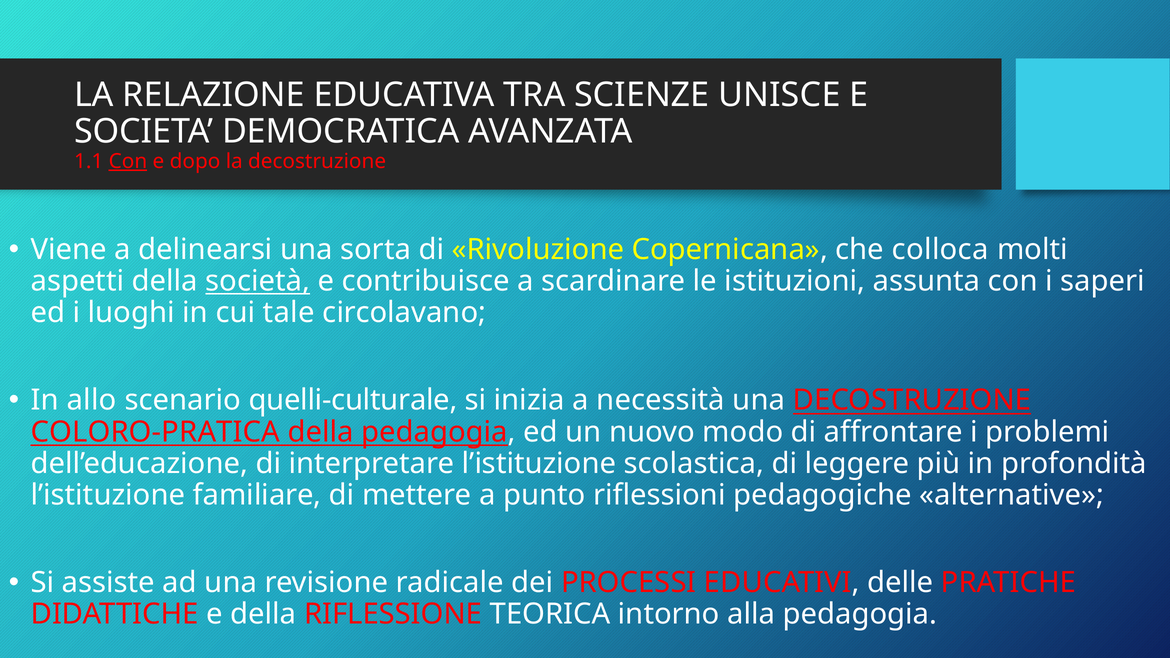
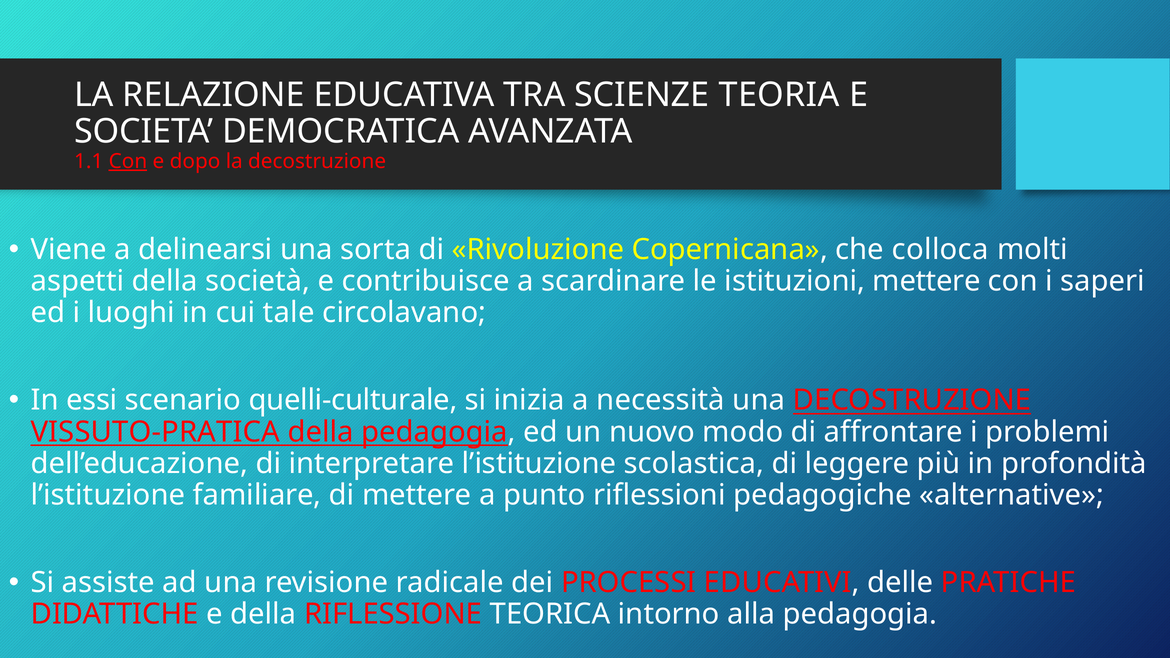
UNISCE: UNISCE -> TEORIA (779, 95)
società underline: present -> none (258, 281)
istituzioni assunta: assunta -> mettere (927, 281)
allo: allo -> essi (92, 400)
COLORO-PRATICA: COLORO-PRATICA -> VISSUTO-PRATICA (155, 432)
